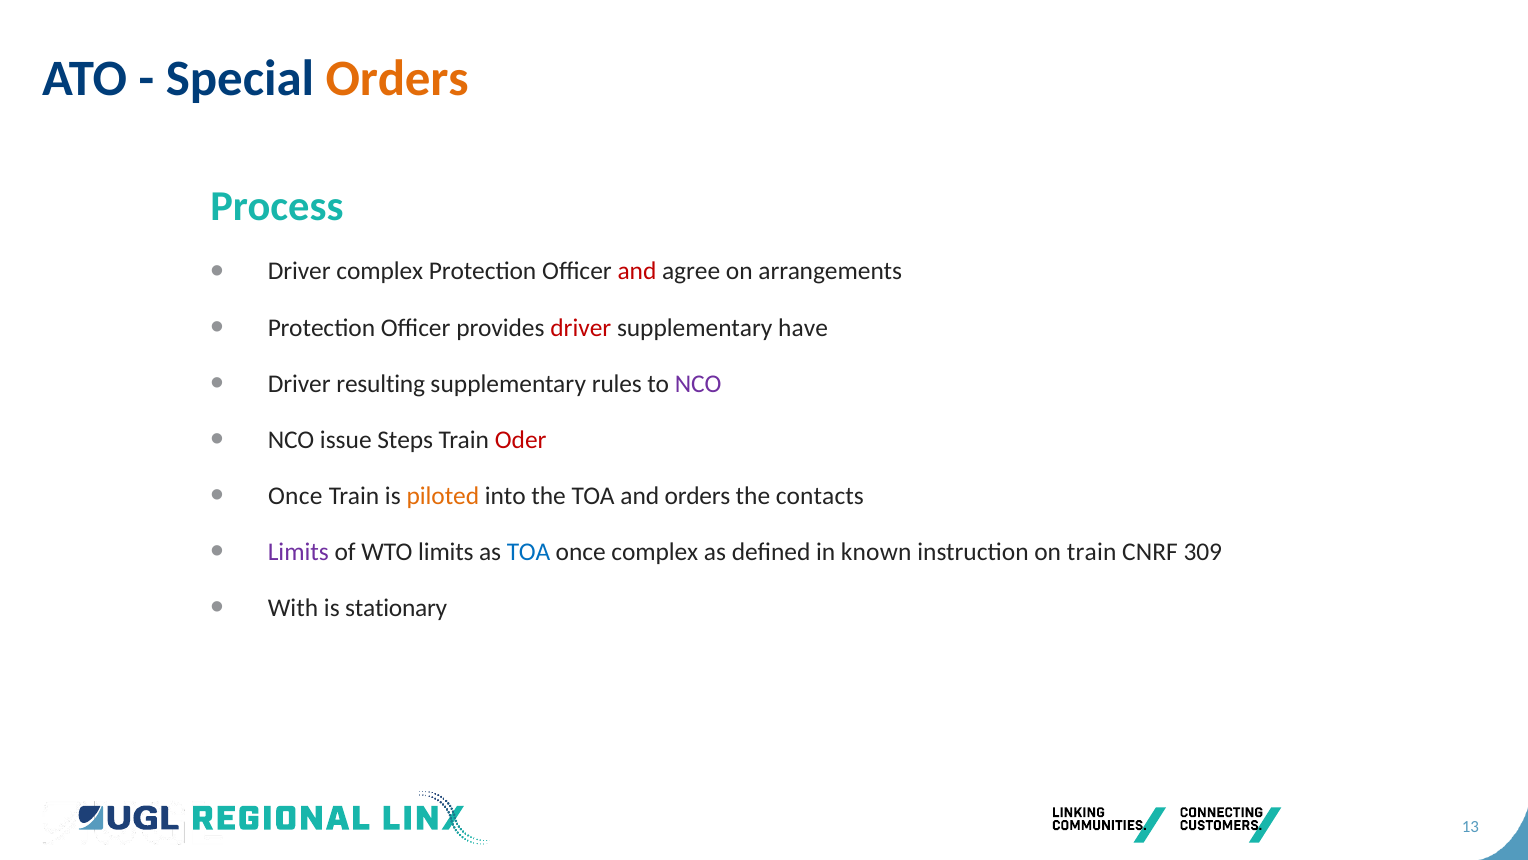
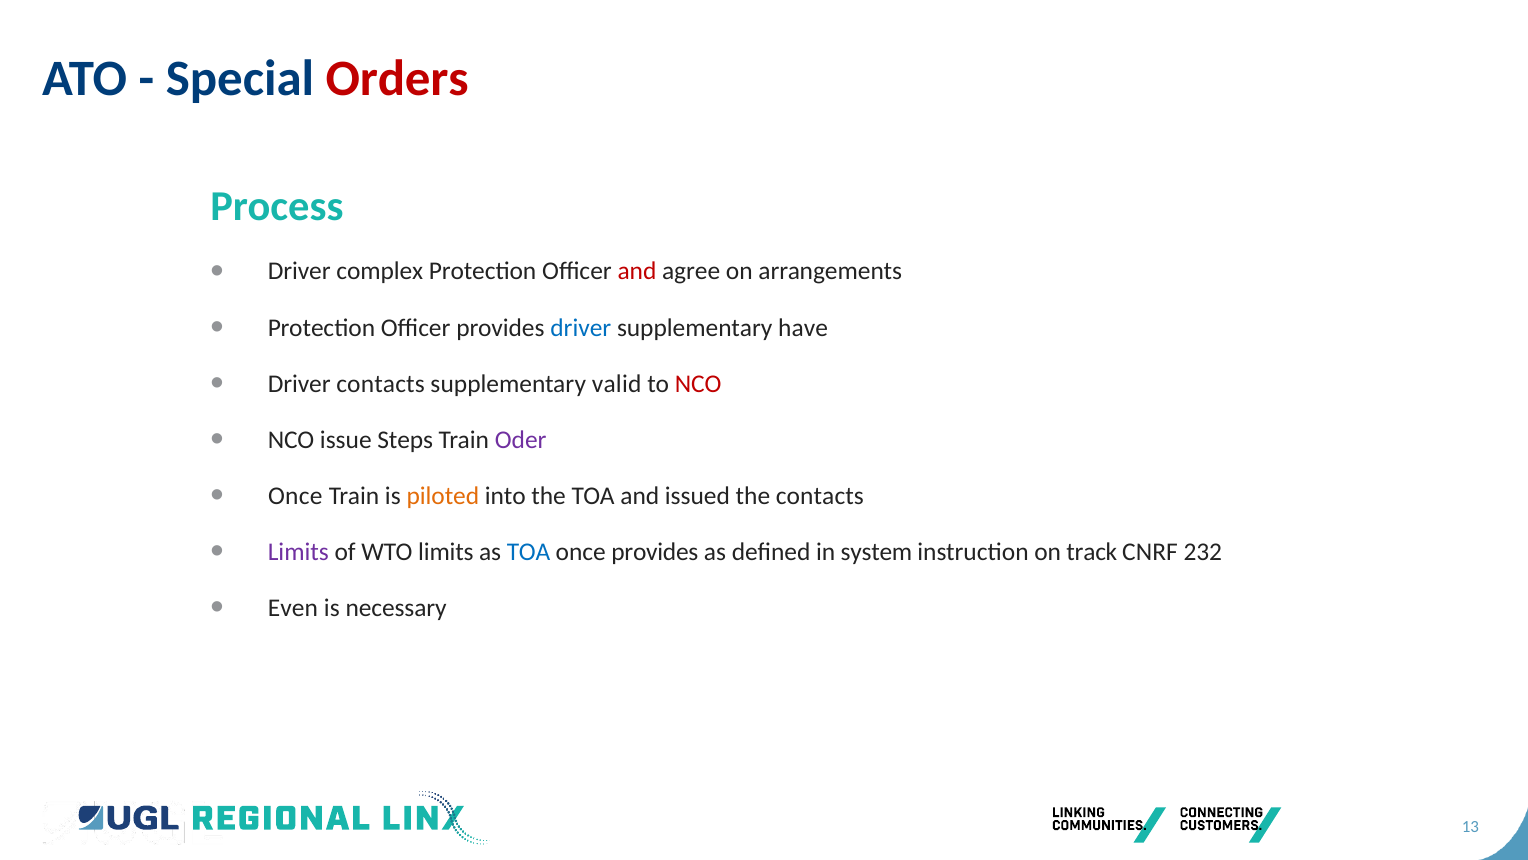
Orders colour: orange -> red (397, 79)
driver colour: red -> blue (581, 327)
Driver resulting: resulting -> contacts (381, 384)
rules: rules -> valid (617, 384)
NCO colour: purple -> red (698, 384)
Oder colour: red -> purple (521, 440)
and orders: orders -> issued (697, 496)
once complex: complex -> provides (655, 552)
known: known -> system (876, 552)
on train: train -> track (1092, 552)
309: 309 -> 232 (1203, 552)
With: With -> Even (293, 608)
stationary: stationary -> necessary (396, 608)
